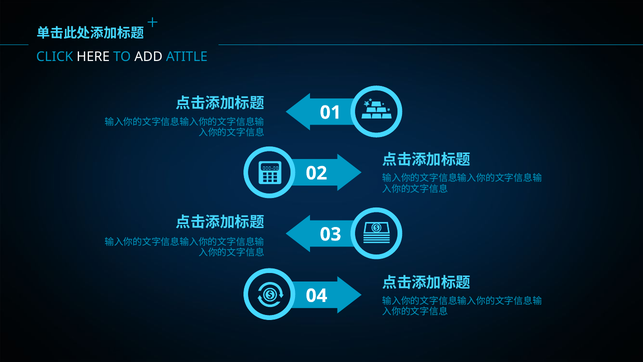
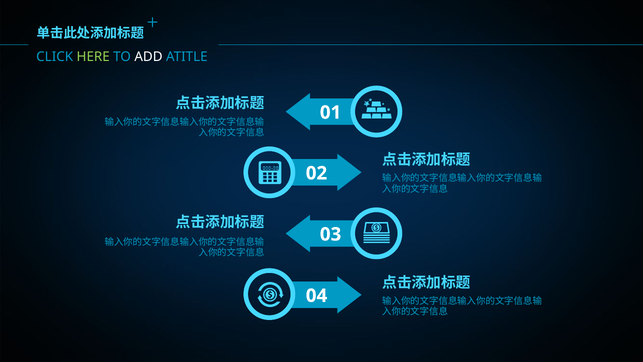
HERE colour: white -> light green (93, 57)
